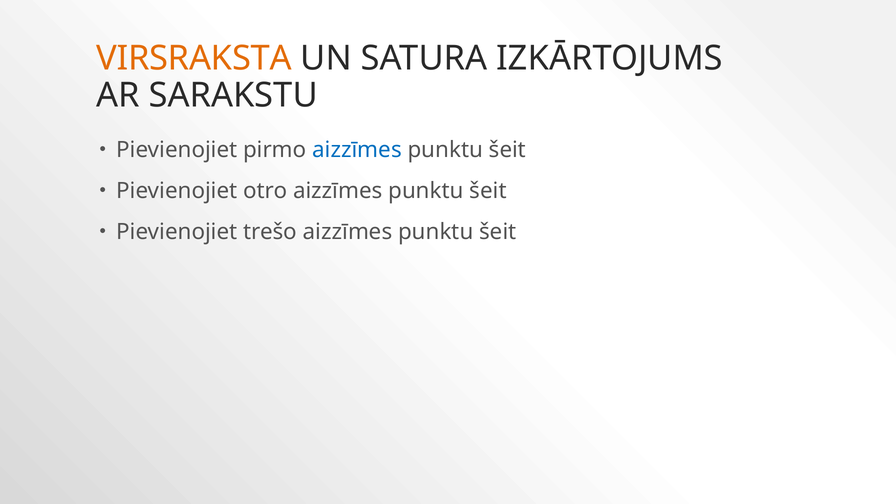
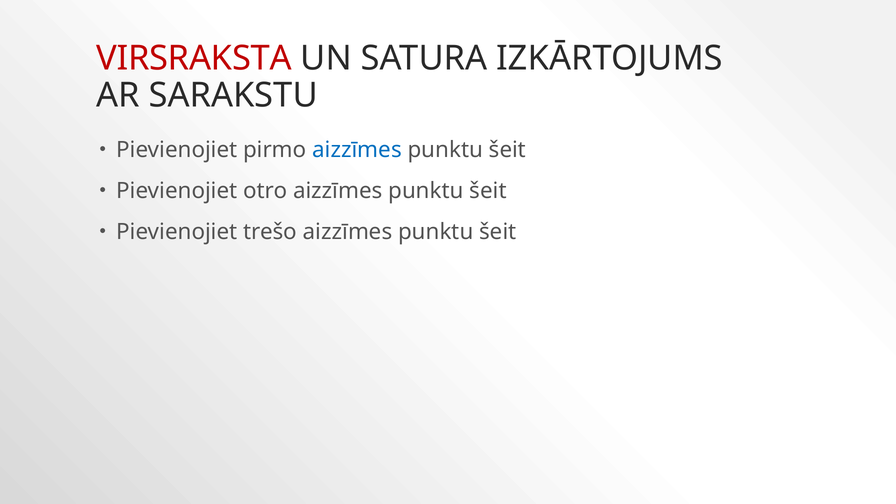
VIRSRAKSTA colour: orange -> red (194, 58)
